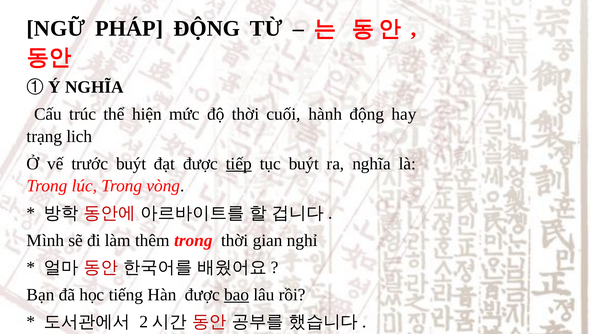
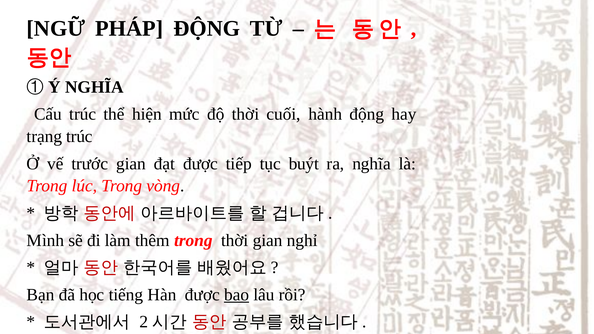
trạng lich: lich -> trúc (79, 137)
trước buýt: buýt -> gian (131, 164)
tiếp underline: present -> none (239, 164)
